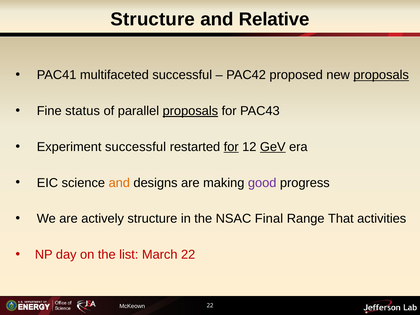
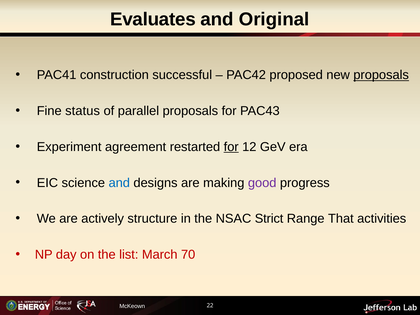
Structure: Structure -> Evaluates (153, 19)
Relative: Relative -> Original (274, 19)
multifaceted: multifaceted -> construction (114, 75)
proposals underline: present -> none (190, 111)
Experiment successful: successful -> agreement (136, 147)
GeV underline: present -> none (273, 147)
and colour: orange -> blue (119, 183)
Final: Final -> Strict (269, 219)
March 22: 22 -> 70 (188, 255)
